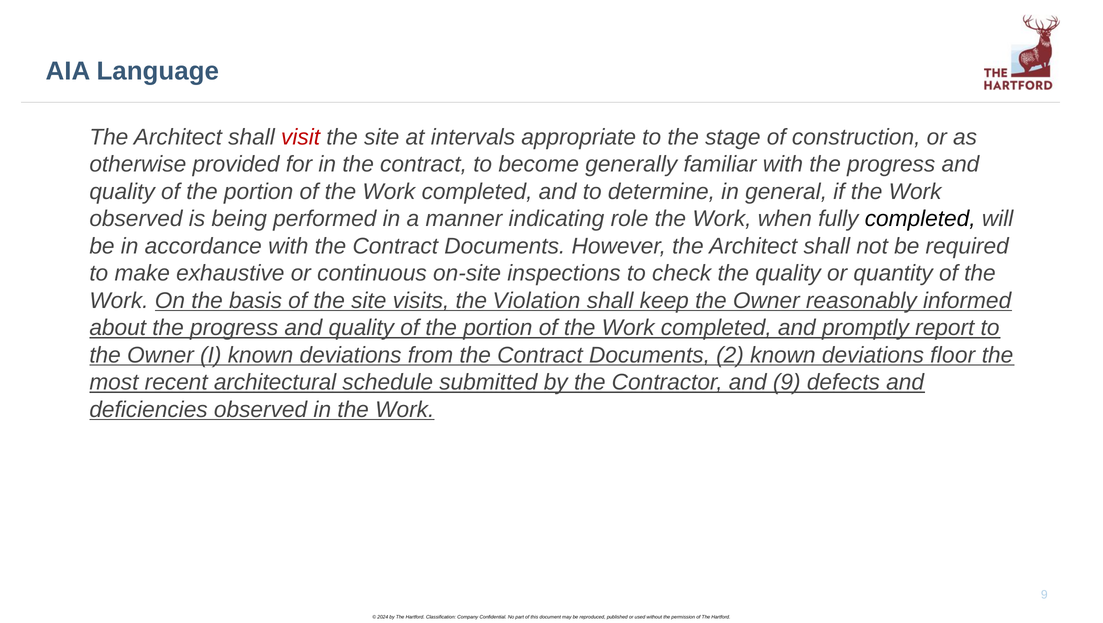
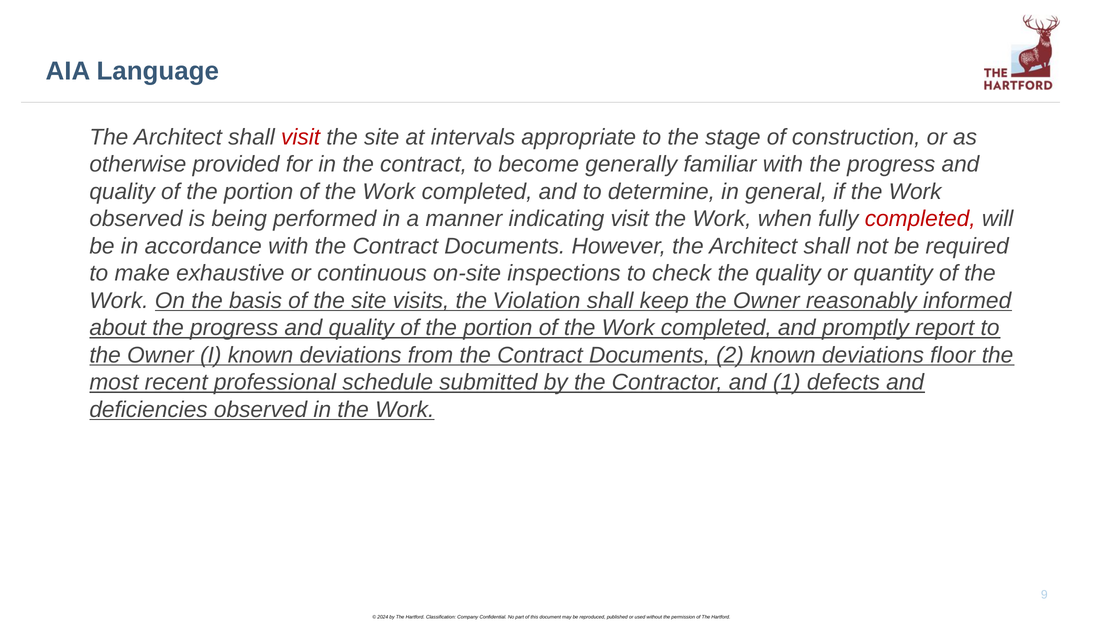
indicating role: role -> visit (630, 219)
completed colour: black -> red (920, 219)
architectural: architectural -> professional (275, 382)
and 9: 9 -> 1 (787, 382)
